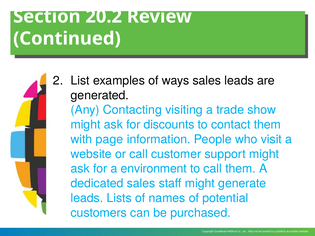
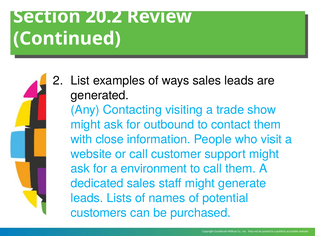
discounts: discounts -> outbound (169, 125)
page: page -> close (110, 139)
